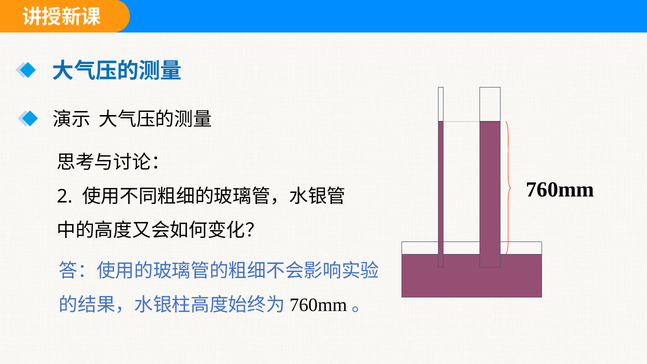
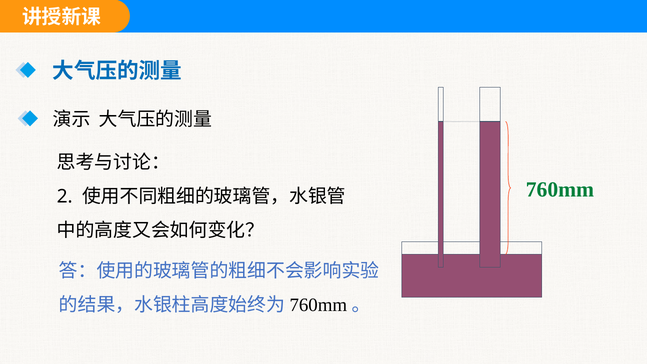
760mm colour: black -> green (560, 190)
